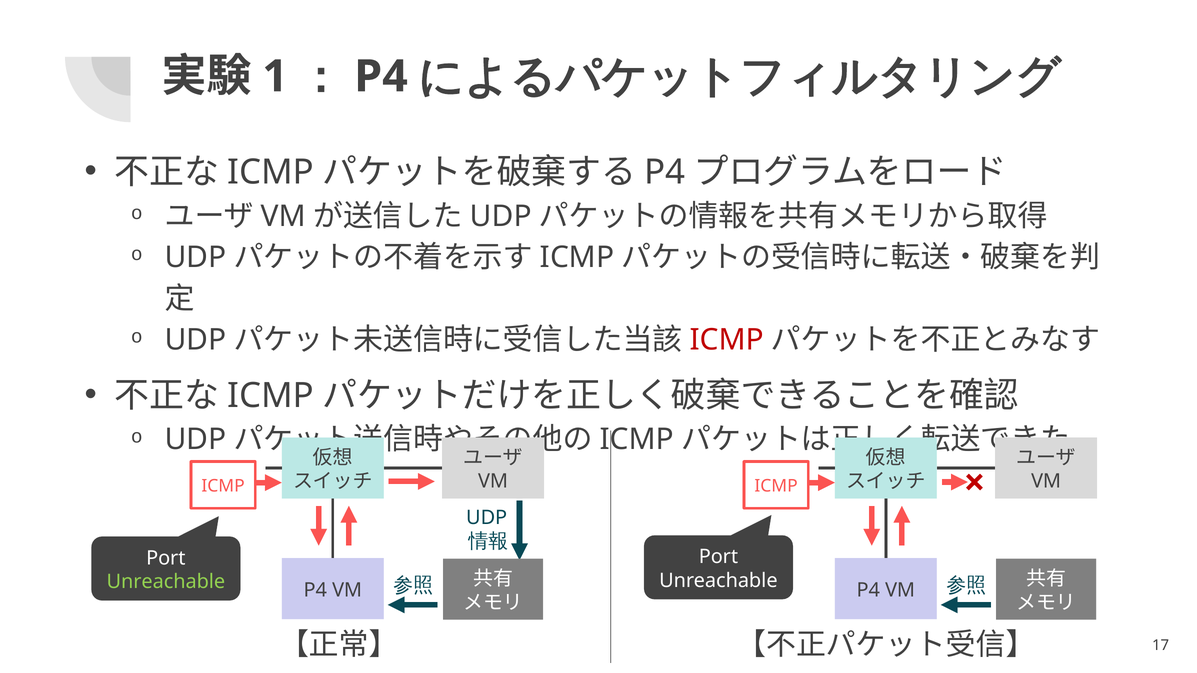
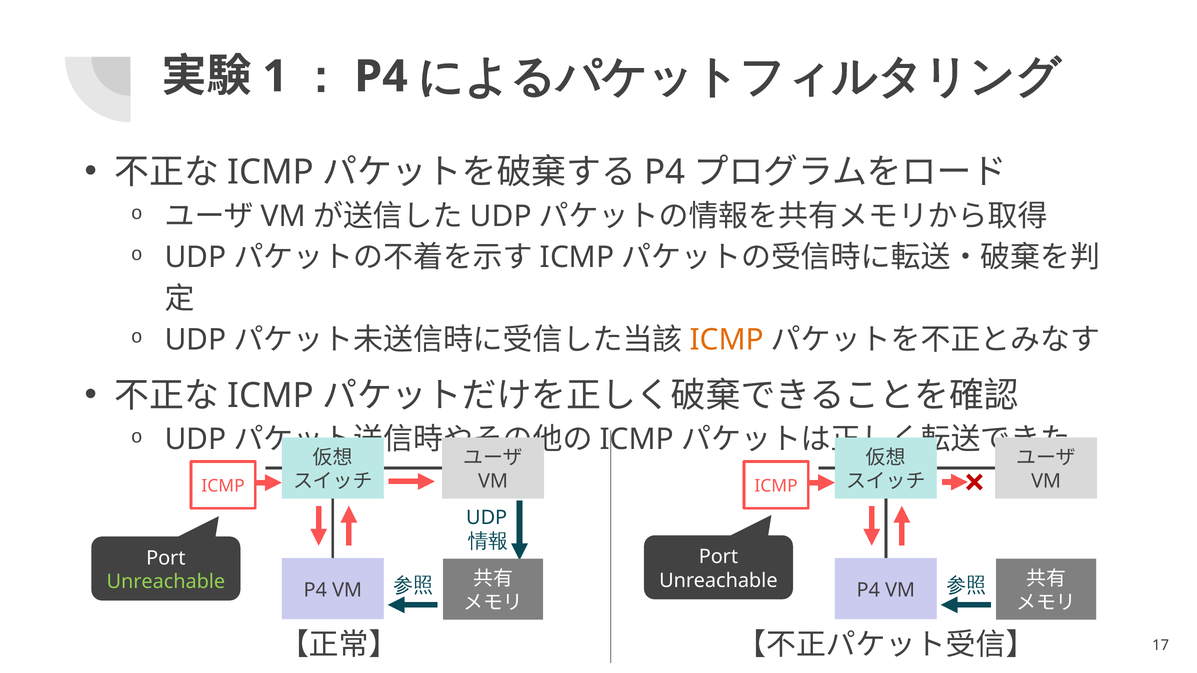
ICMP colour: red -> orange (727, 340)
